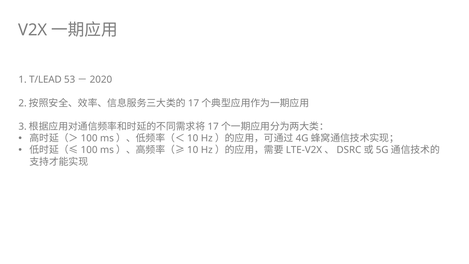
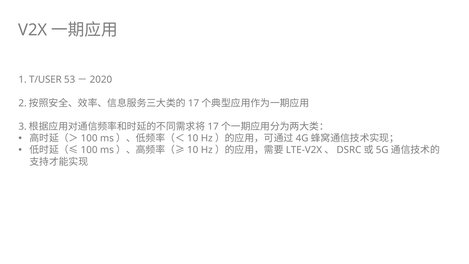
T/LEAD: T/LEAD -> T/USER (45, 80)
